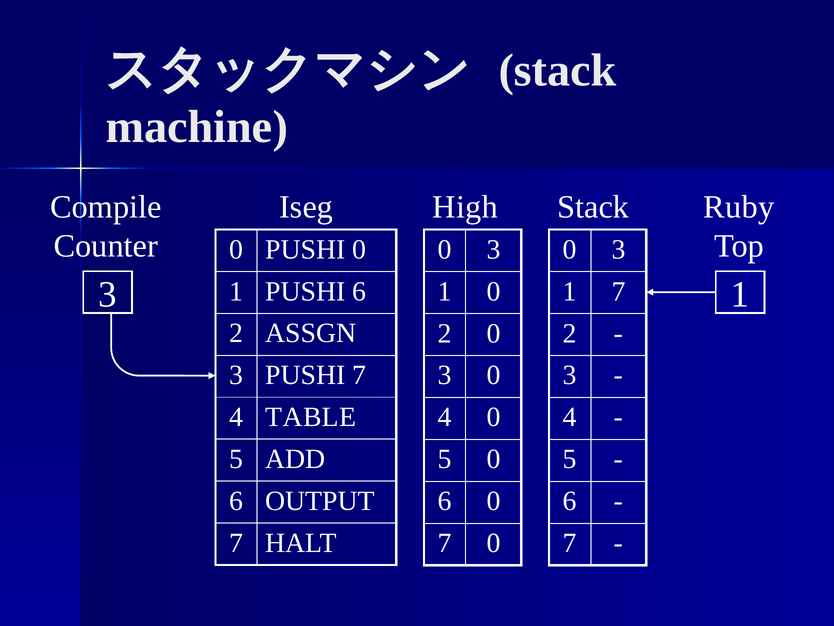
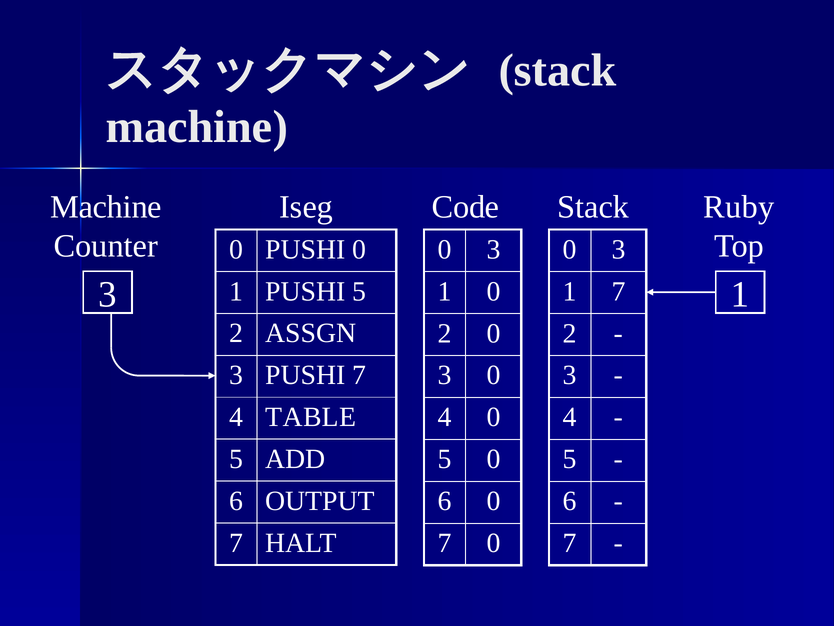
Compile: Compile -> Machine (106, 207)
High: High -> Code (466, 207)
PUSHI 6: 6 -> 5 (359, 291)
